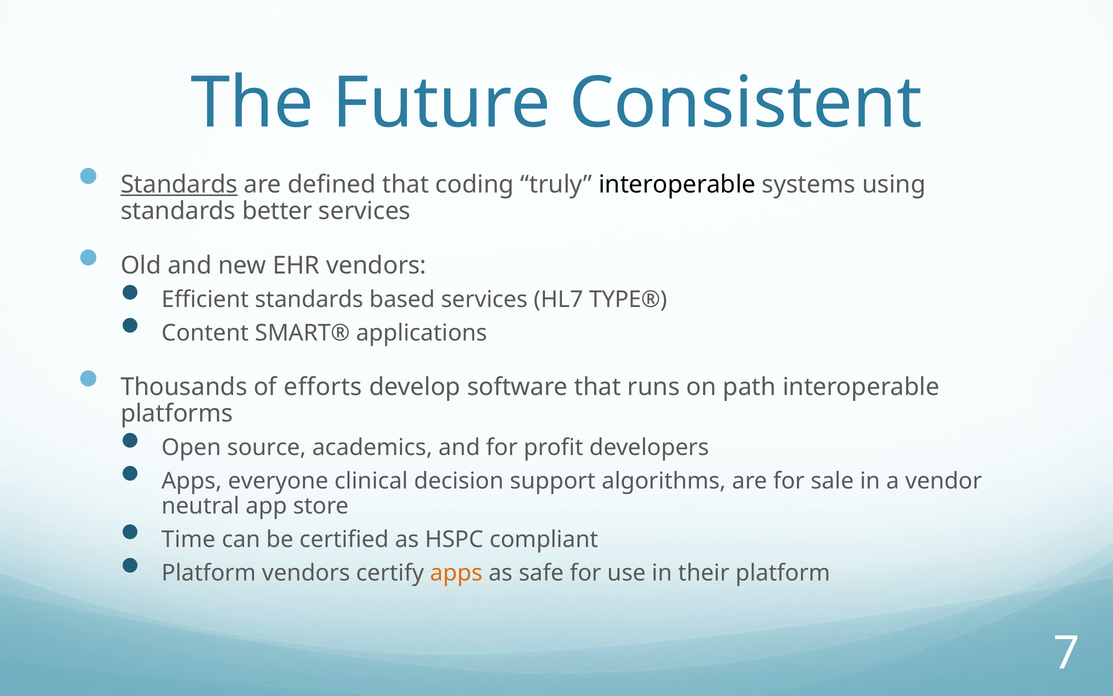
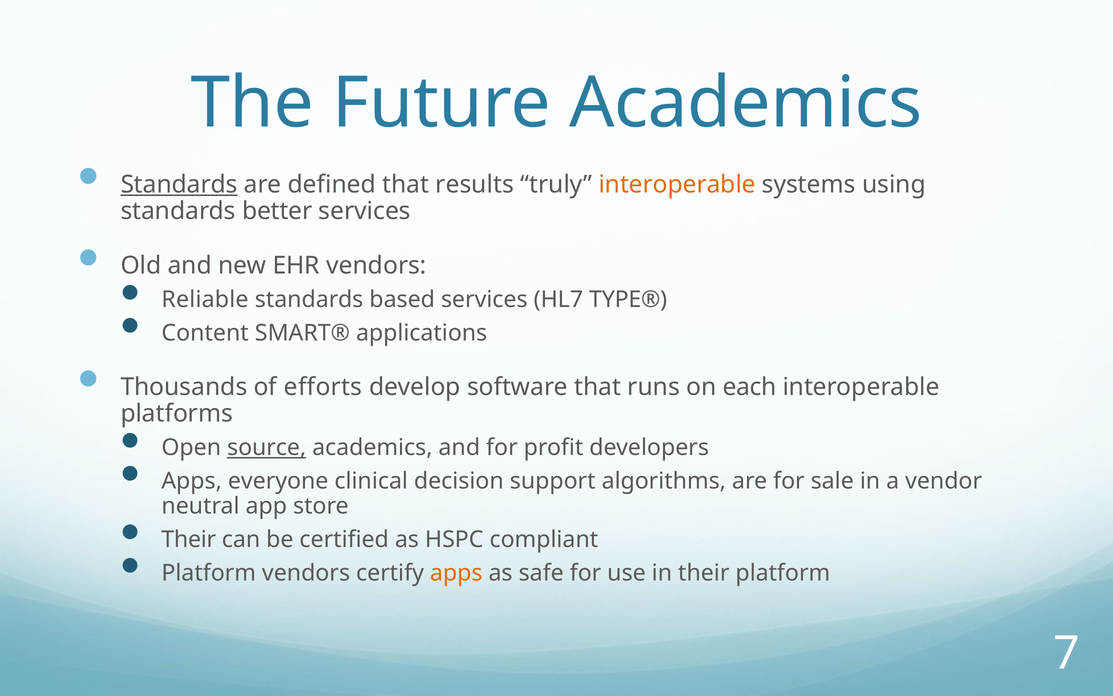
Future Consistent: Consistent -> Academics (746, 103)
coding: coding -> results (475, 184)
interoperable colour: black -> orange (677, 184)
Efficient: Efficient -> Reliable (205, 300)
path: path -> each (750, 387)
source underline: none -> present (267, 448)
Time: Time -> Their (189, 539)
